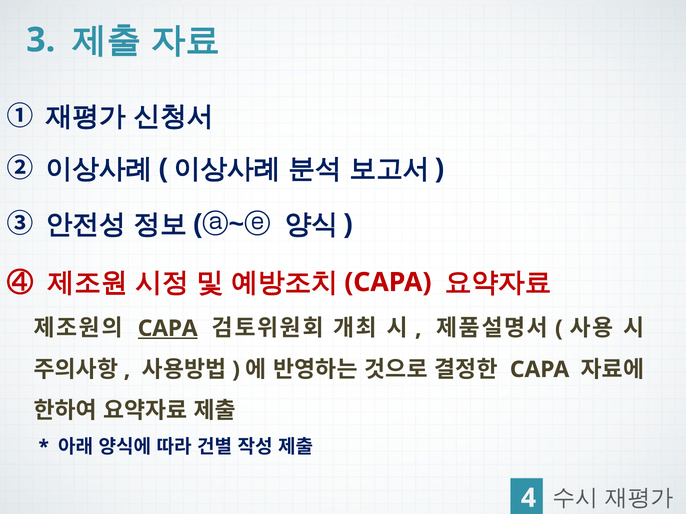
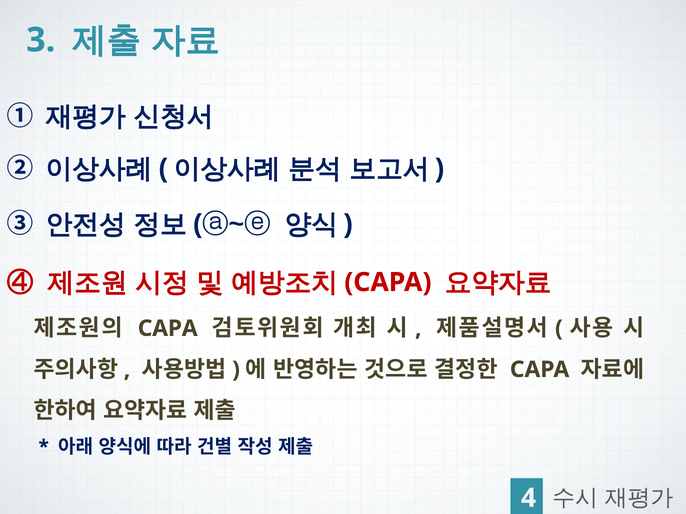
CAPA underline: present -> none (168, 329)
